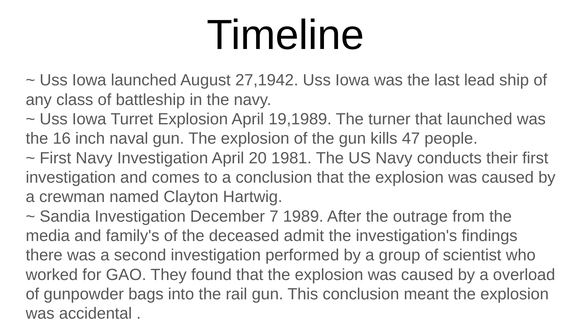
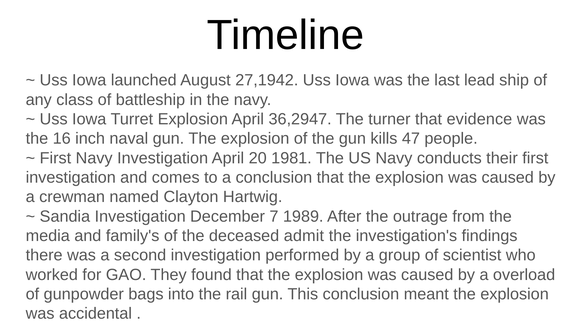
19,1989: 19,1989 -> 36,2947 (300, 119)
that launched: launched -> evidence (479, 119)
